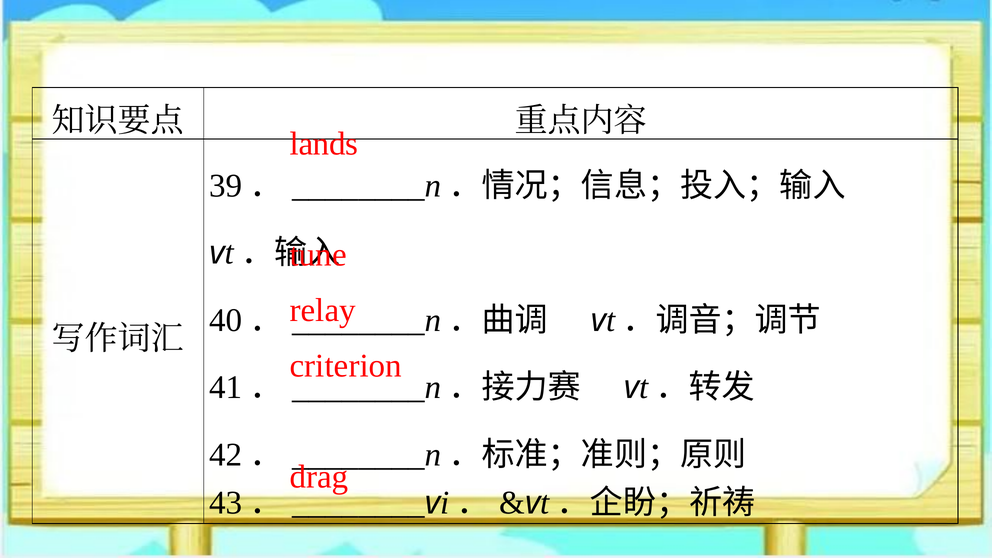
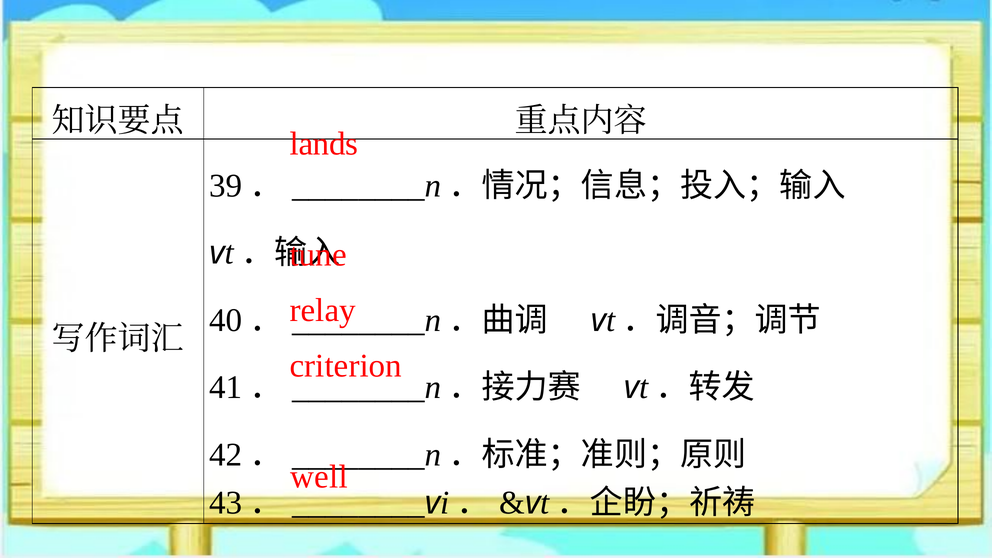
drag: drag -> well (319, 477)
